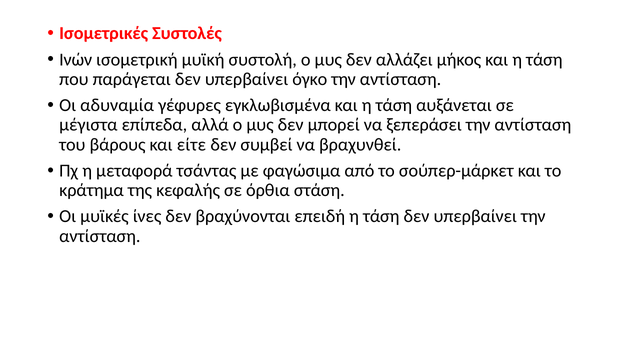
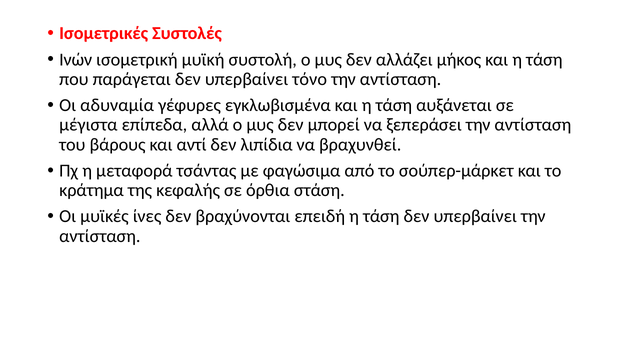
όγκο: όγκο -> τόνο (310, 79)
είτε: είτε -> αντί (192, 144)
συμβεί: συμβεί -> λιπίδια (267, 144)
